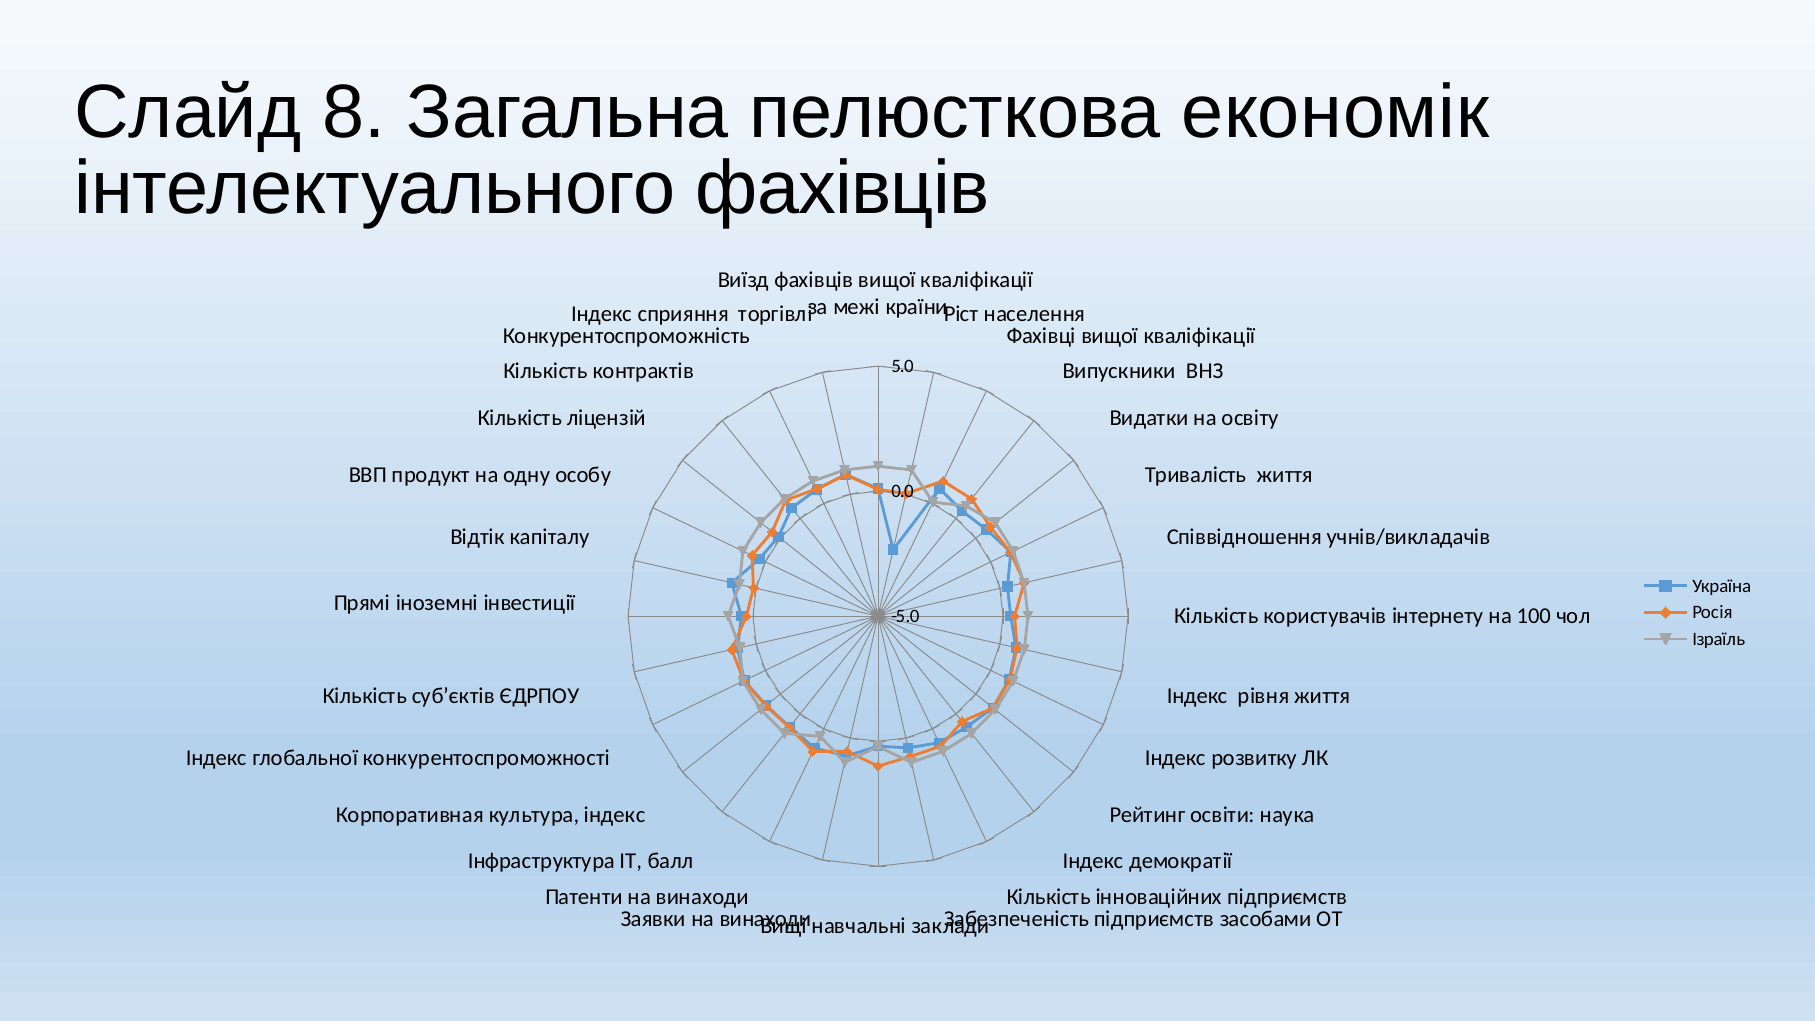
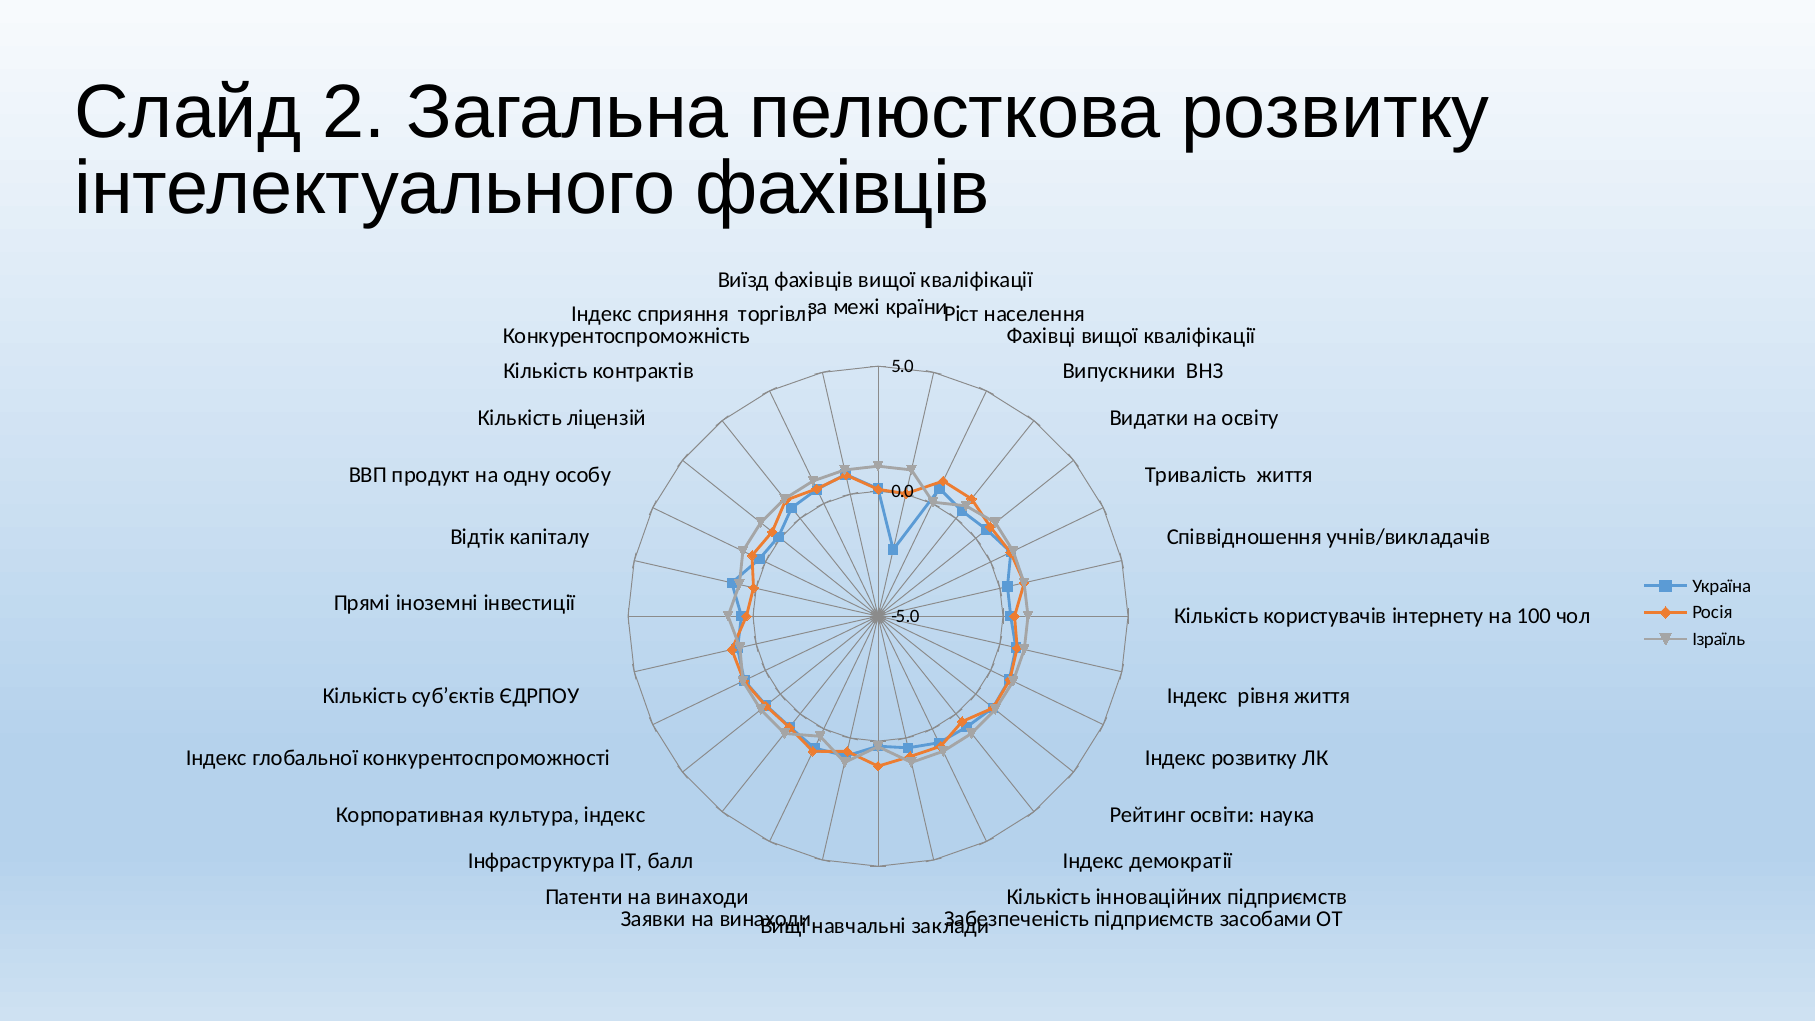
8: 8 -> 2 (354, 113)
пелюсткова економік: економік -> розвитку (1335, 113)
